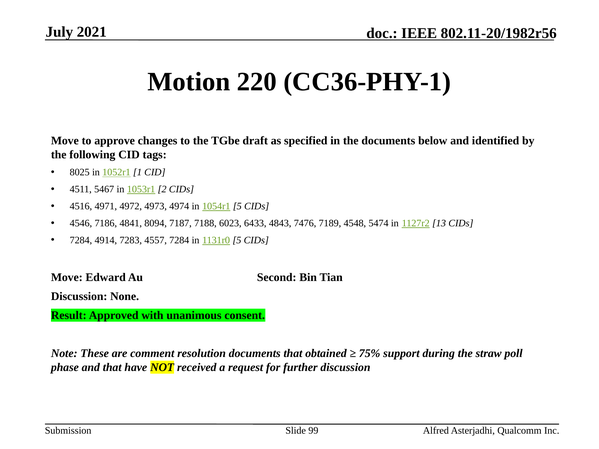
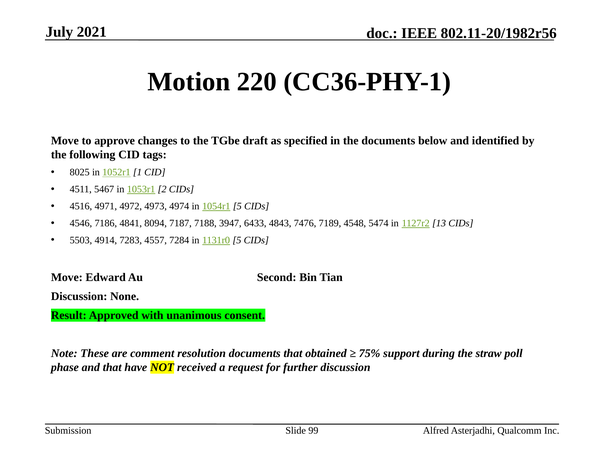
6023: 6023 -> 3947 (230, 223)
7284: 7284 -> 5503 (81, 240)
